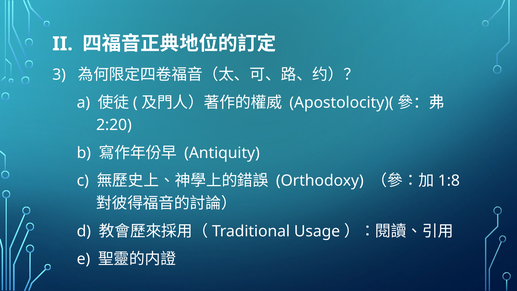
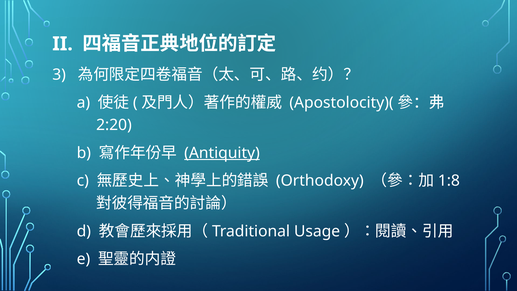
Antiquity underline: none -> present (222, 153)
